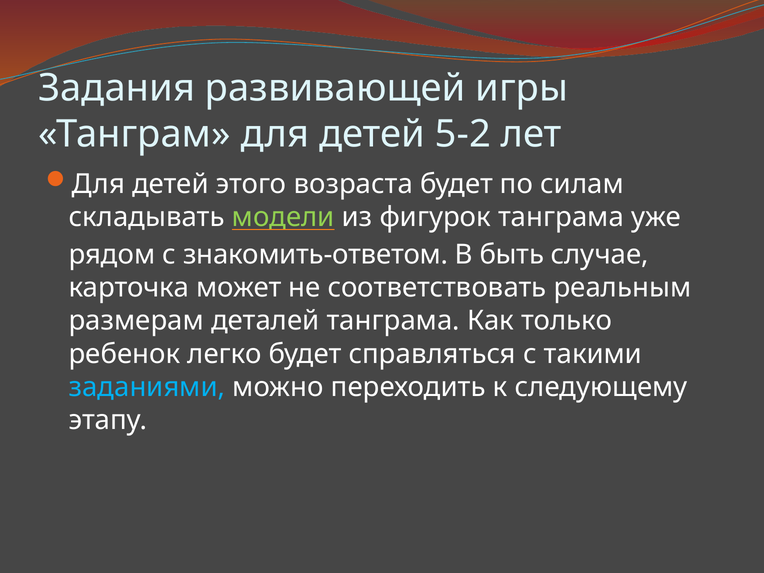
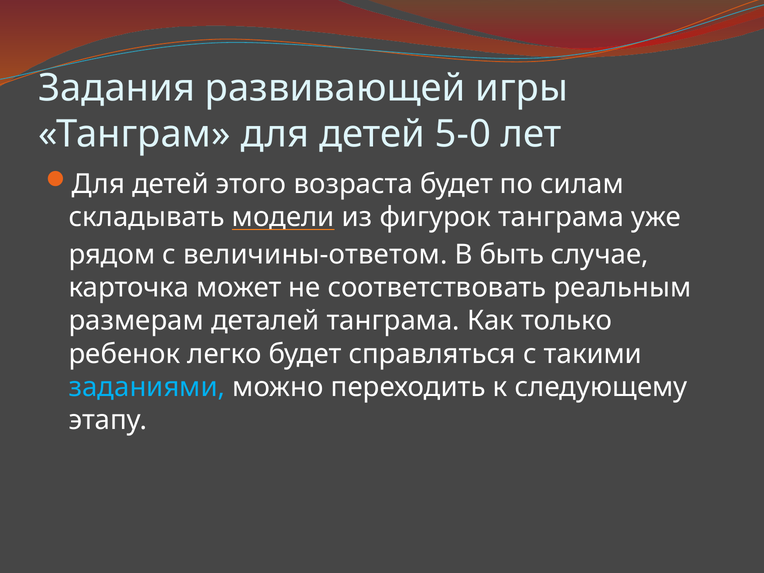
5-2: 5-2 -> 5-0 (463, 134)
модели colour: light green -> white (283, 217)
знакомить-ответом: знакомить-ответом -> величины-ответом (315, 255)
